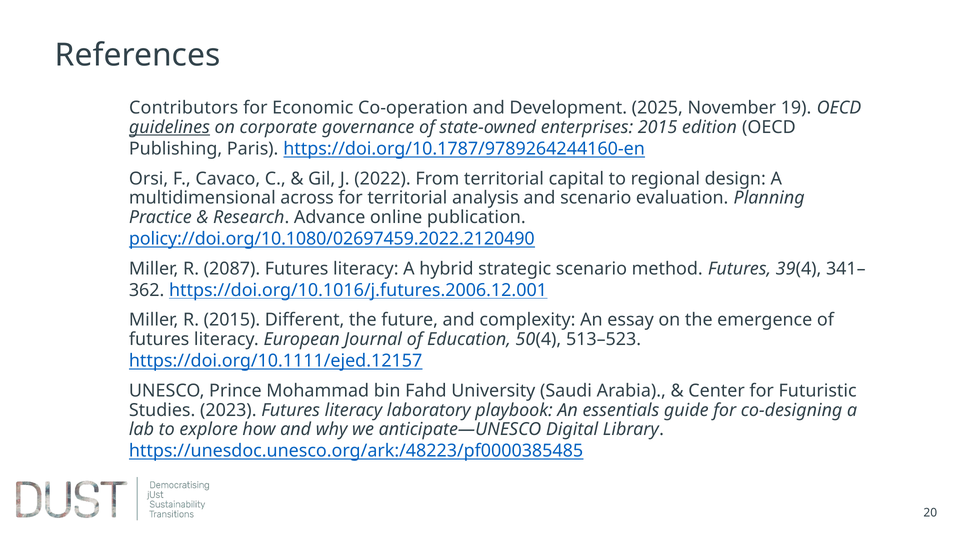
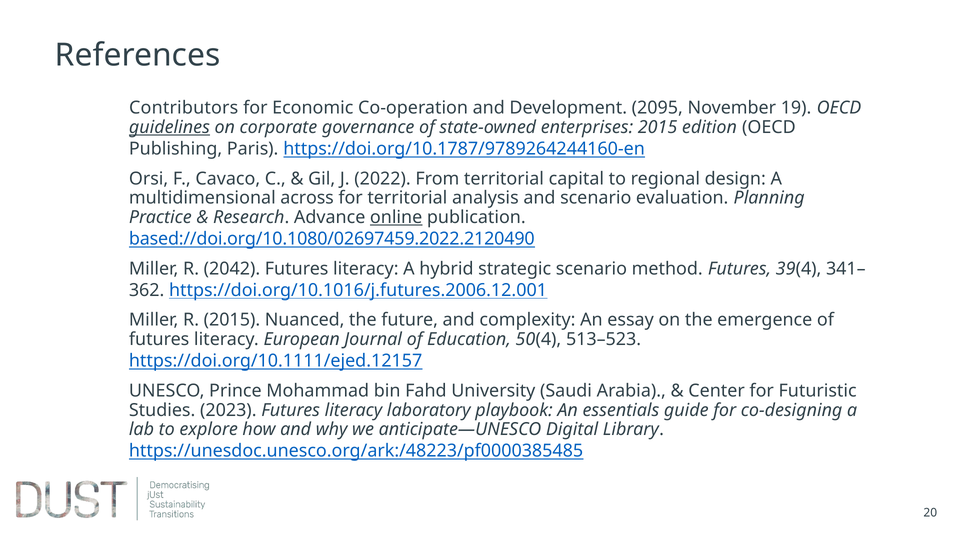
2025: 2025 -> 2095 (657, 108)
online underline: none -> present (396, 217)
policy://doi.org/10.1080/02697459.2022.2120490: policy://doi.org/10.1080/02697459.2022.2120490 -> based://doi.org/10.1080/02697459.2022.2120490 (332, 239)
2087: 2087 -> 2042 (232, 269)
Different: Different -> Nuanced (305, 320)
